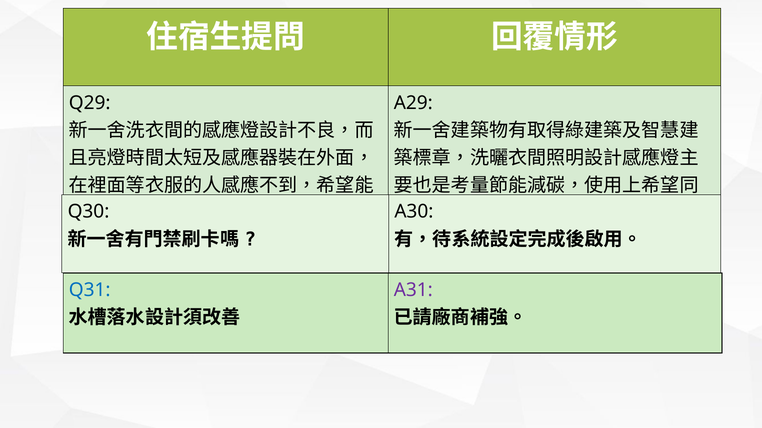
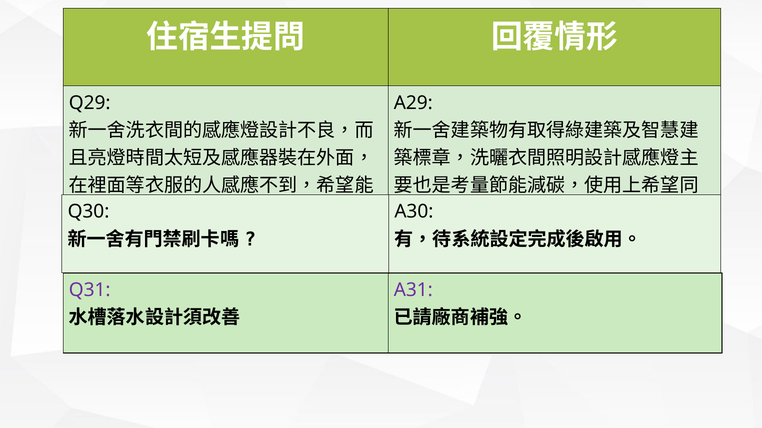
Q31 colour: blue -> purple (90, 290)
